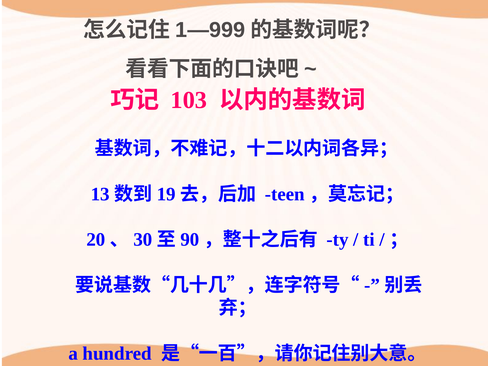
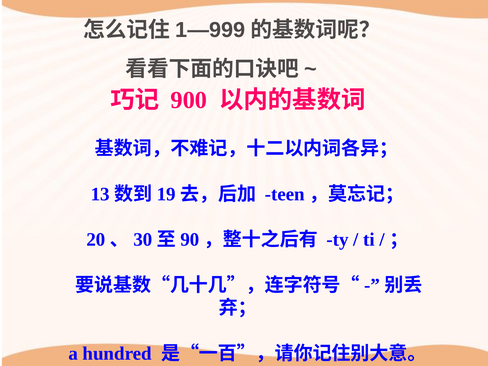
103: 103 -> 900 (189, 100)
